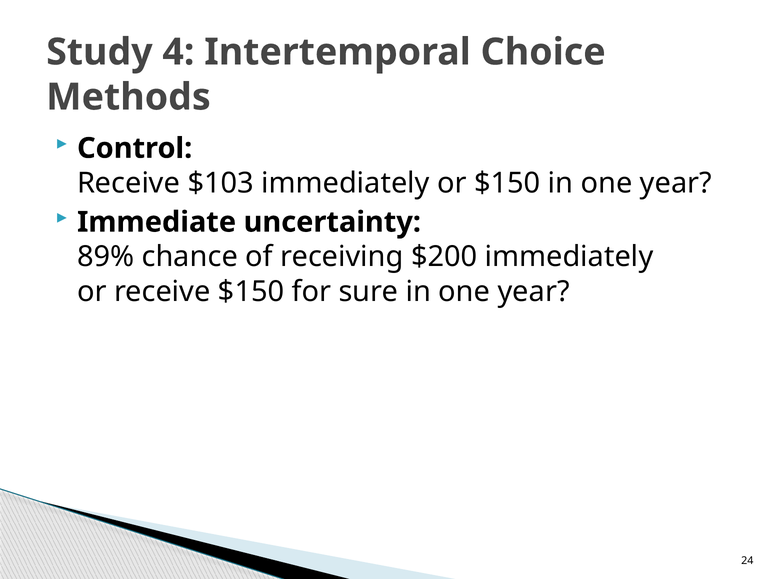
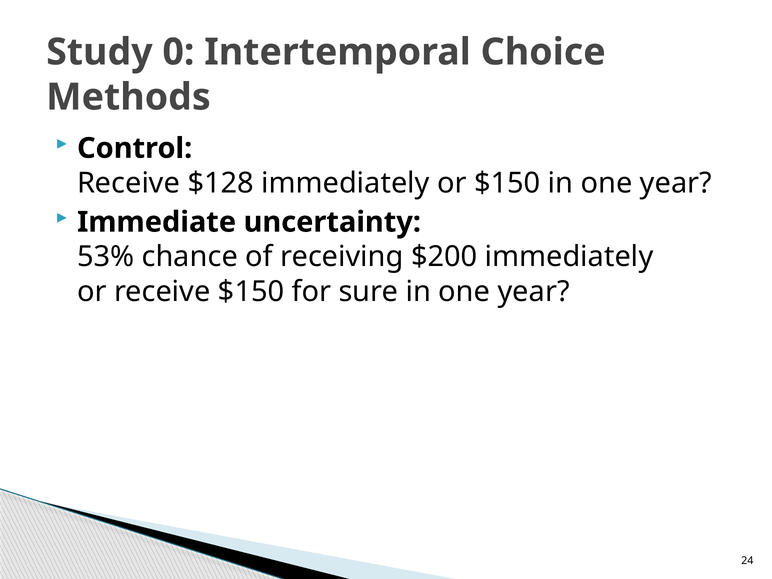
4: 4 -> 0 (178, 52)
$103: $103 -> $128 (221, 183)
89%: 89% -> 53% (106, 257)
